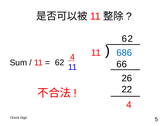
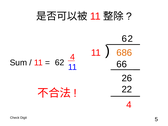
686 colour: blue -> orange (124, 53)
